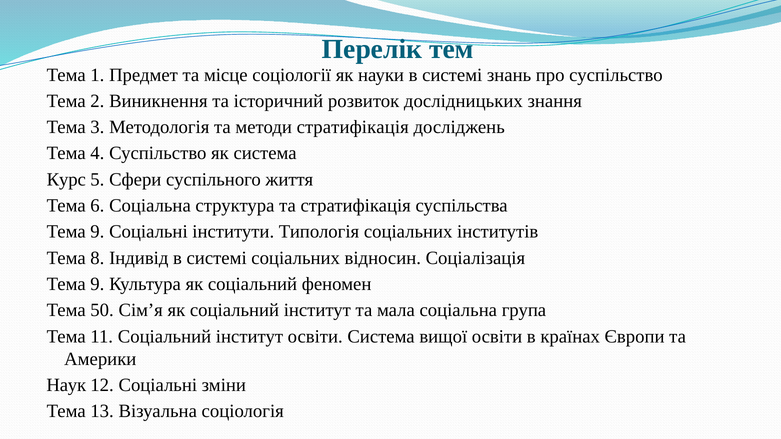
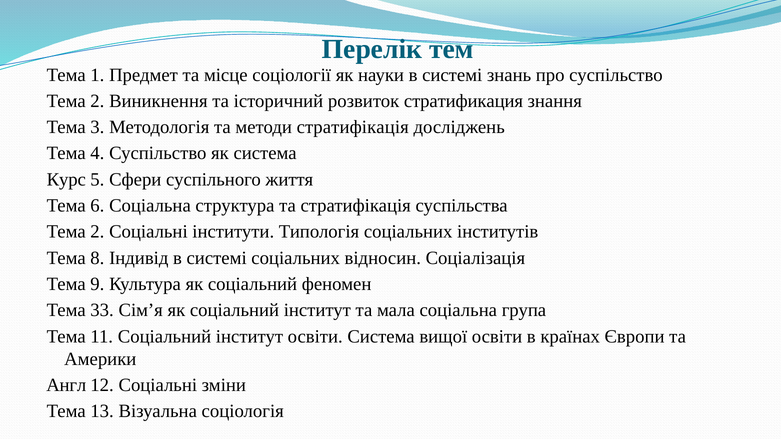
дослідницьких: дослідницьких -> стратификация (463, 101)
9: 9 -> 2 (97, 232)
50: 50 -> 33 (102, 310)
Наук: Наук -> Англ (66, 385)
